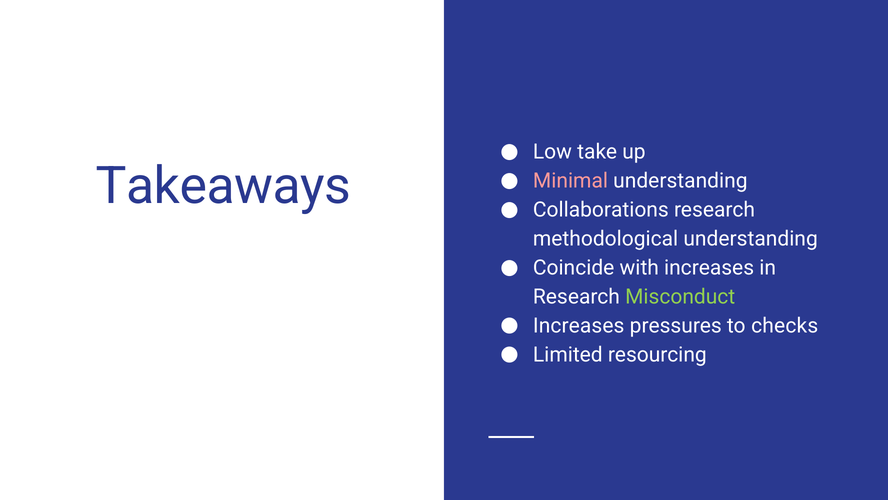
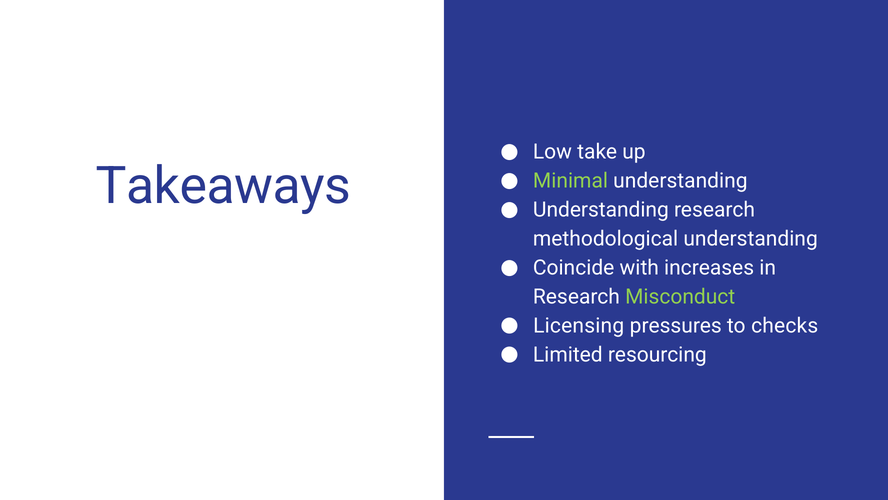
Minimal colour: pink -> light green (570, 181)
Collaborations: Collaborations -> Understanding (601, 210)
Increases: Increases -> Licensing (579, 325)
